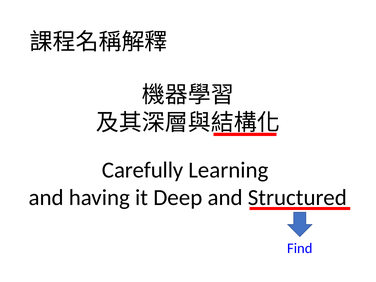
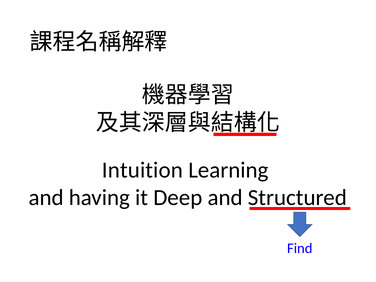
Carefully: Carefully -> Intuition (142, 170)
